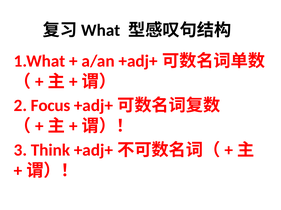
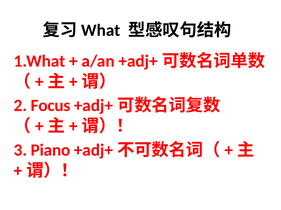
Think: Think -> Piano (51, 151)
